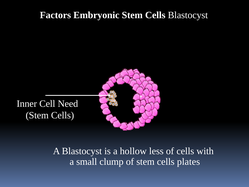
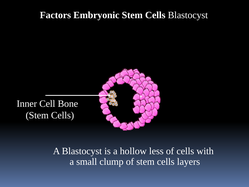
Need: Need -> Bone (68, 103)
plates: plates -> layers (189, 161)
